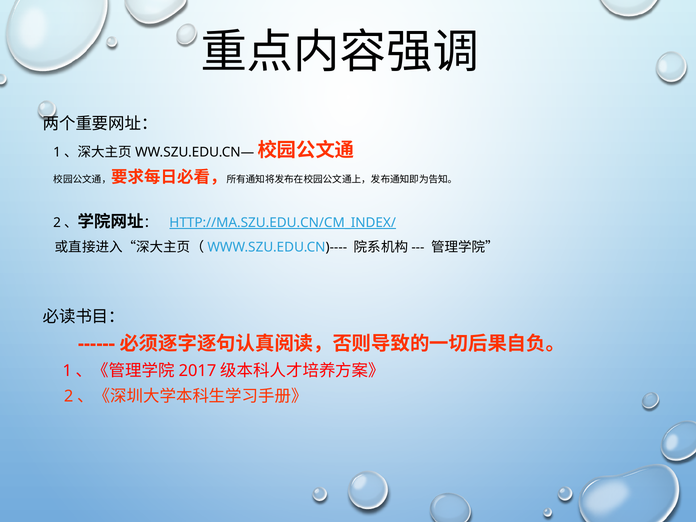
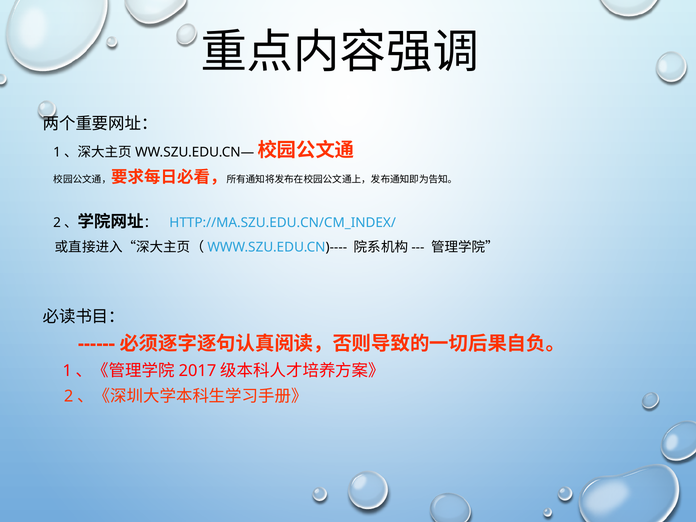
HTTP://MA.SZU.EDU.CN/CM_INDEX/ underline: present -> none (283, 223)
